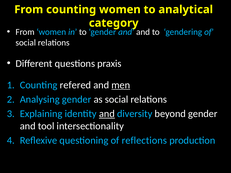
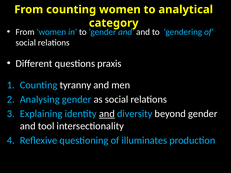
refered: refered -> tyranny (75, 85)
men underline: present -> none (121, 85)
reflections: reflections -> illuminates (144, 141)
